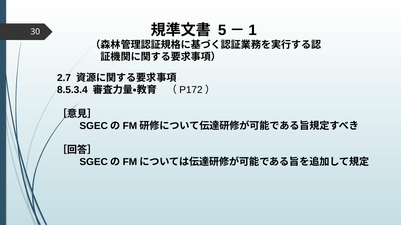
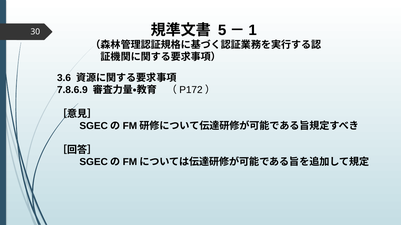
2.7: 2.7 -> 3.6 (64, 78)
8.5.3.4: 8.5.3.4 -> 7.8.6.9 (72, 90)
